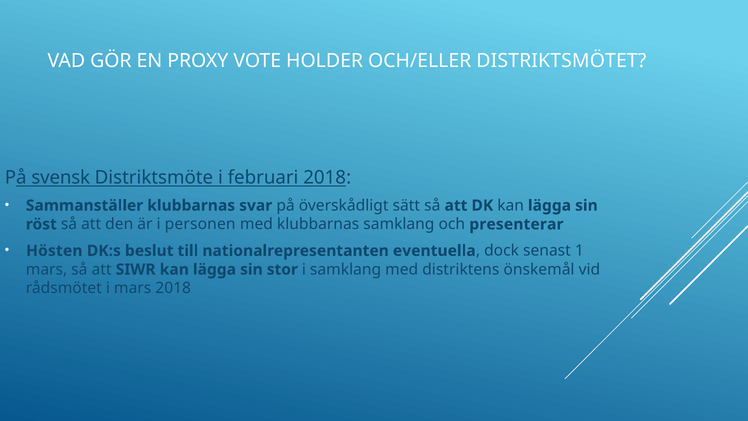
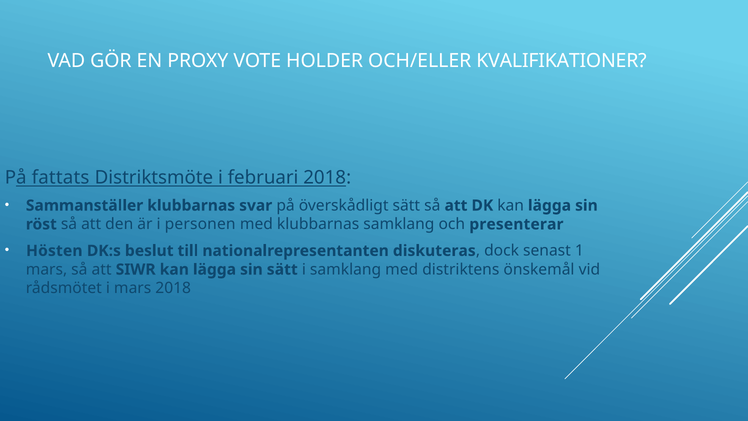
DISTRIKTSMÖTET: DISTRIKTSMÖTET -> KVALIFIKATIONER (562, 61)
svensk: svensk -> fattats (61, 177)
eventuella: eventuella -> diskuteras (434, 251)
sin stor: stor -> sätt (282, 269)
